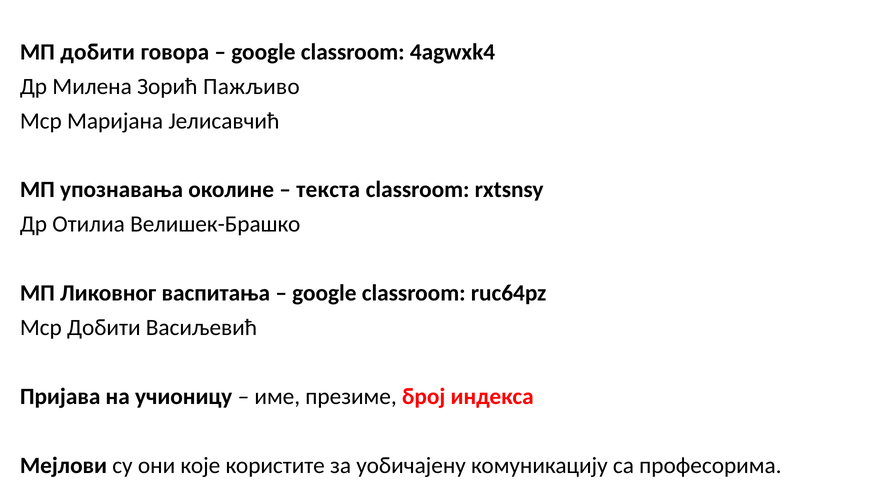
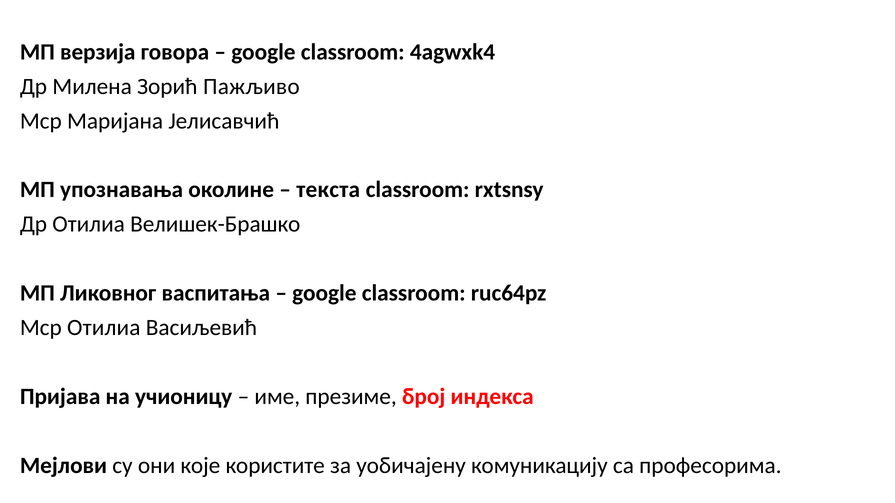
МП добити: добити -> верзија (98, 52)
Мср Добити: Добити -> Отилиа (104, 328)
